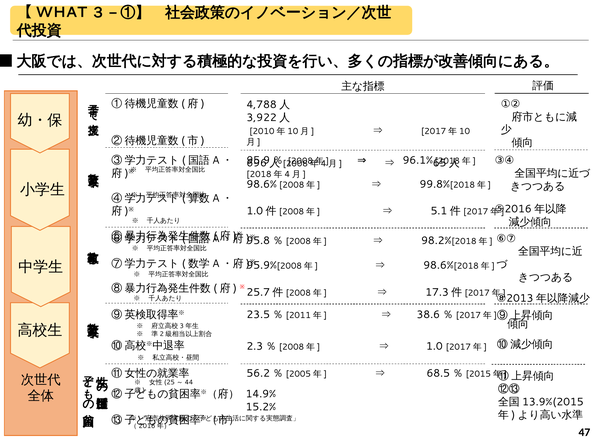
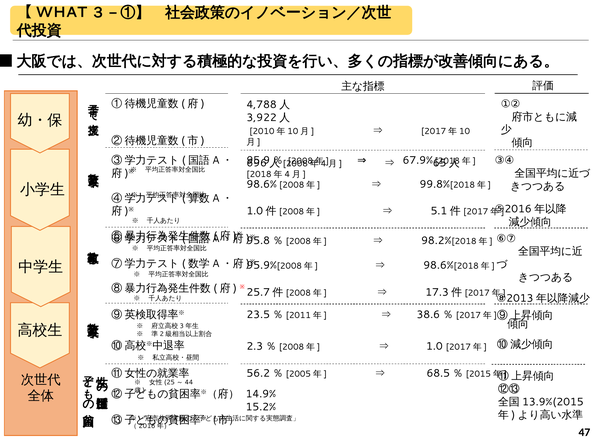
96.1%: 96.1% -> 67.9% (418, 161)
